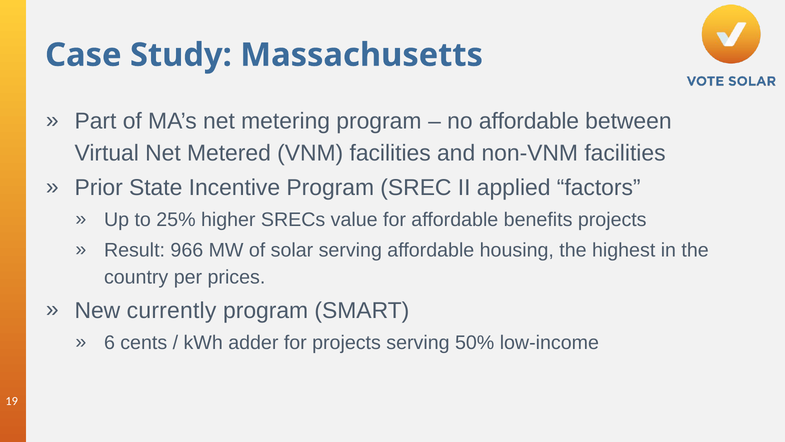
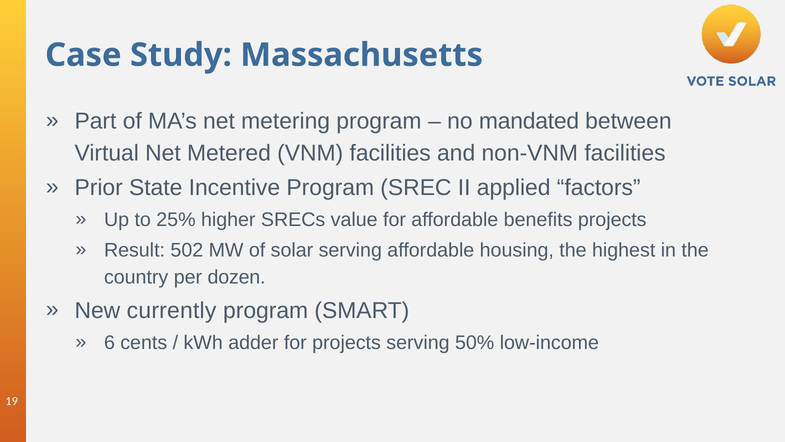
no affordable: affordable -> mandated (529, 121)
966: 966 -> 502 (187, 250)
prices: prices -> dozen (237, 277)
